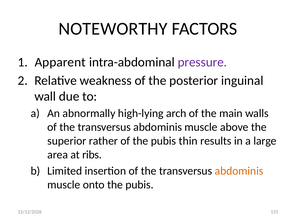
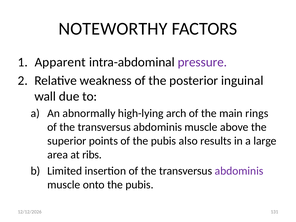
walls: walls -> rings (257, 113)
rather: rather -> points (103, 141)
thin: thin -> also (188, 141)
abdominis colour: orange -> purple (239, 171)
